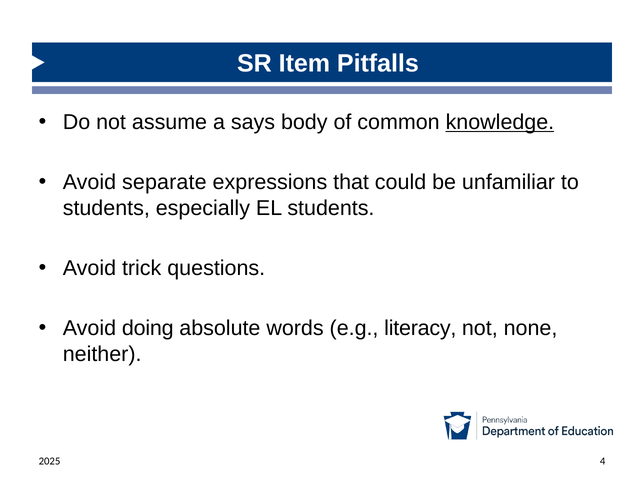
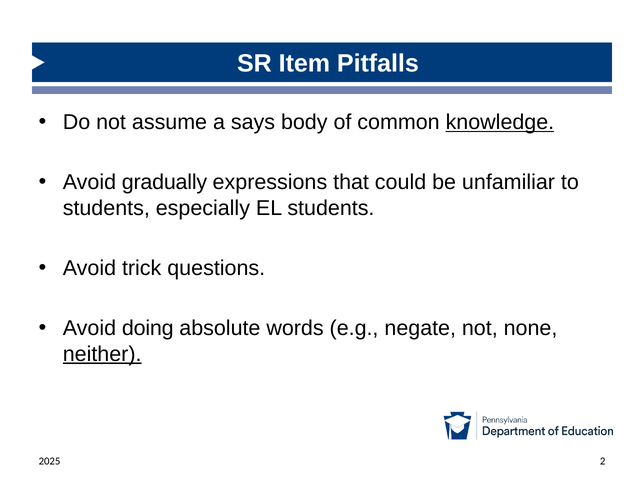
separate: separate -> gradually (164, 182)
literacy: literacy -> negate (420, 328)
neither underline: none -> present (102, 354)
4: 4 -> 2 (603, 461)
